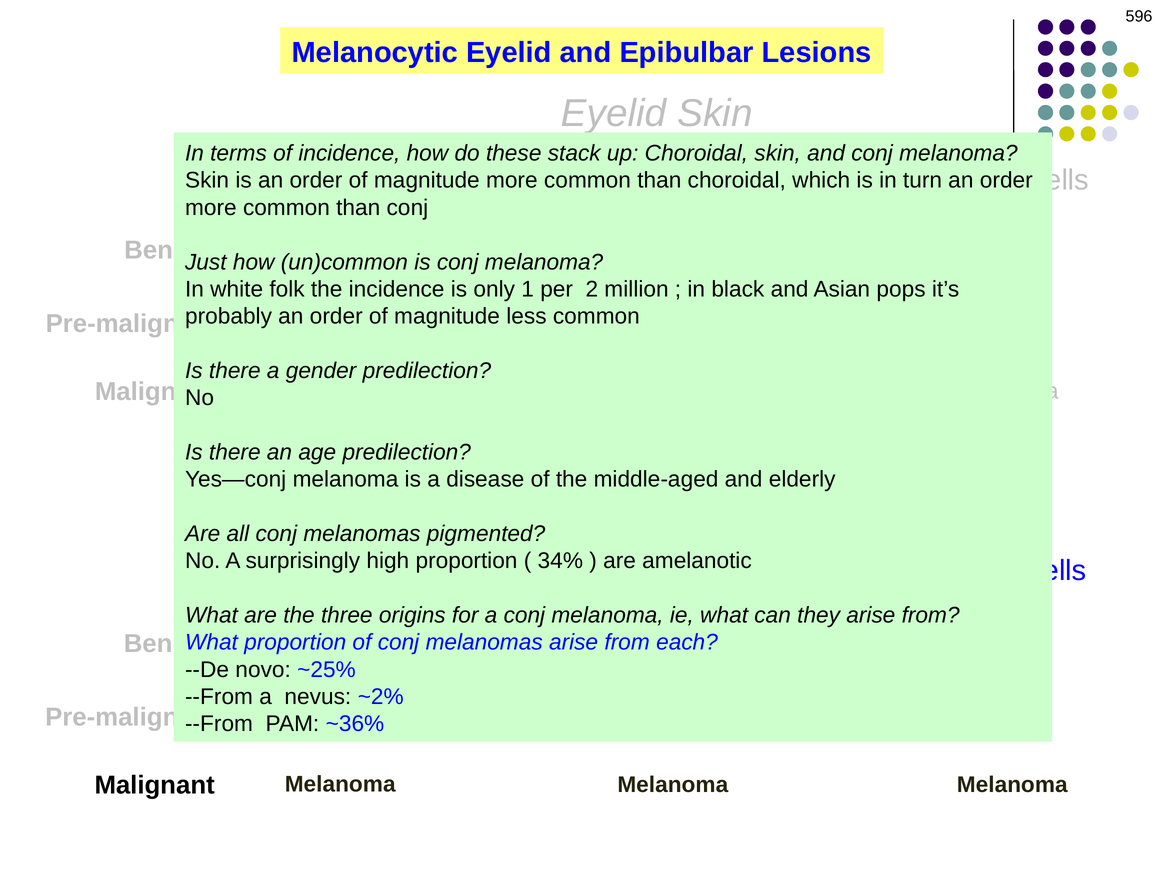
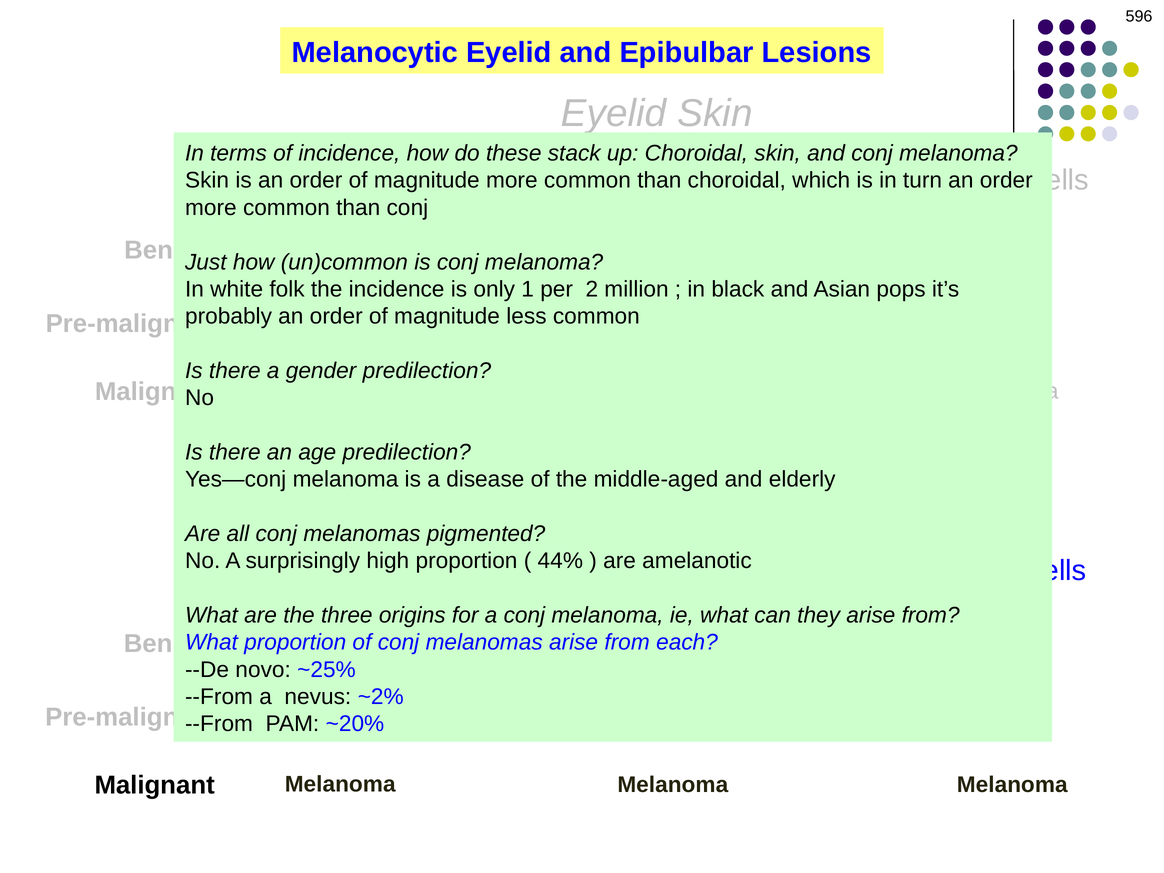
34%: 34% -> 44% (560, 561)
~36%: ~36% -> ~20% (355, 724)
